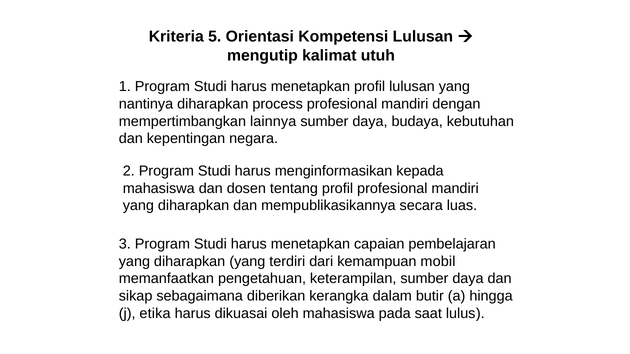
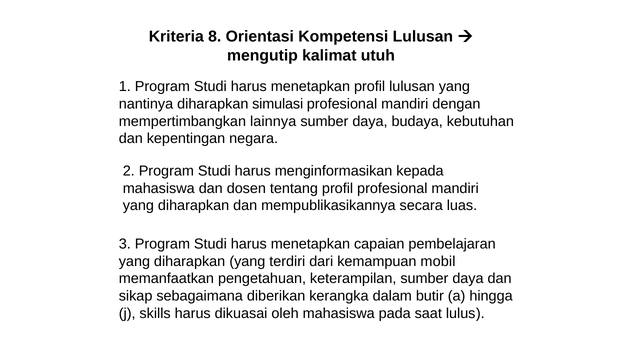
5: 5 -> 8 (215, 36)
process: process -> simulasi (278, 104)
etika: etika -> skills (155, 314)
